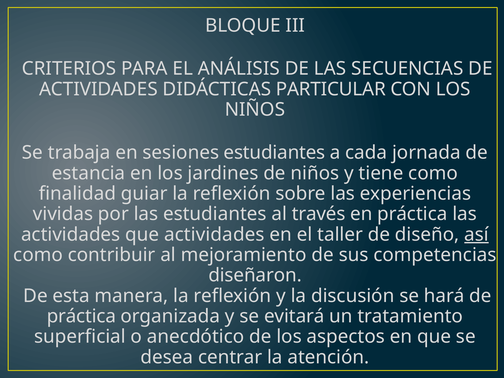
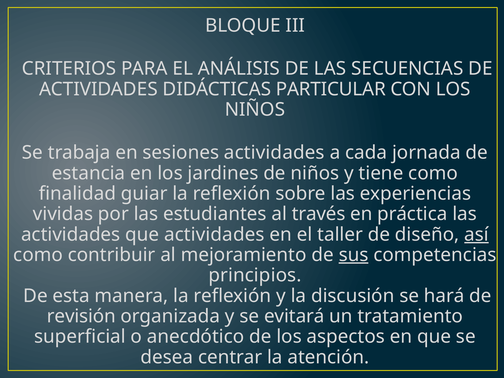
sesiones estudiantes: estudiantes -> actividades (274, 153)
sus underline: none -> present (354, 255)
diseñaron: diseñaron -> principios (255, 275)
práctica: práctica -> revisión (81, 316)
